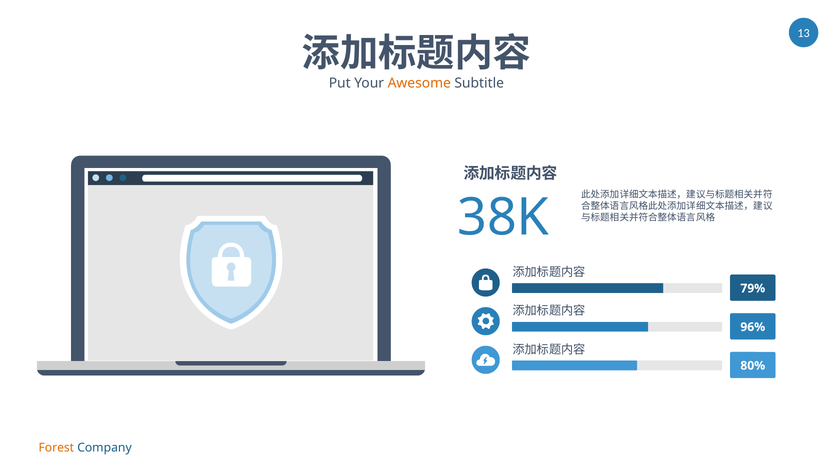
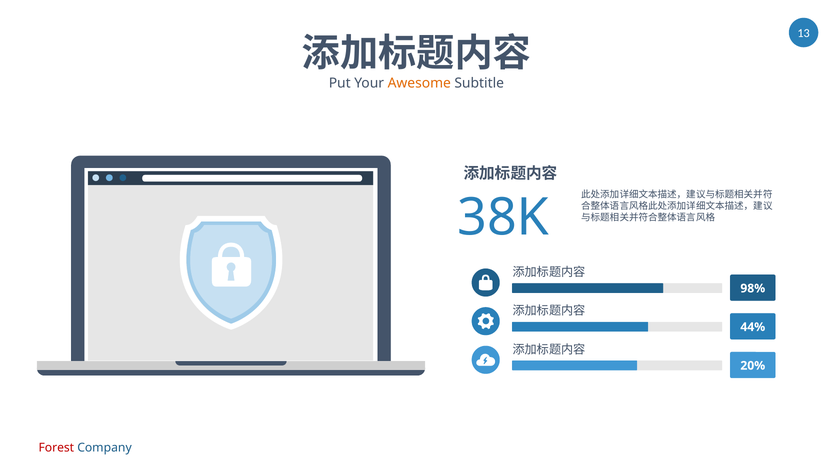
79%: 79% -> 98% (753, 288)
96%: 96% -> 44% (753, 327)
80%: 80% -> 20% (753, 365)
Forest colour: orange -> red (56, 447)
